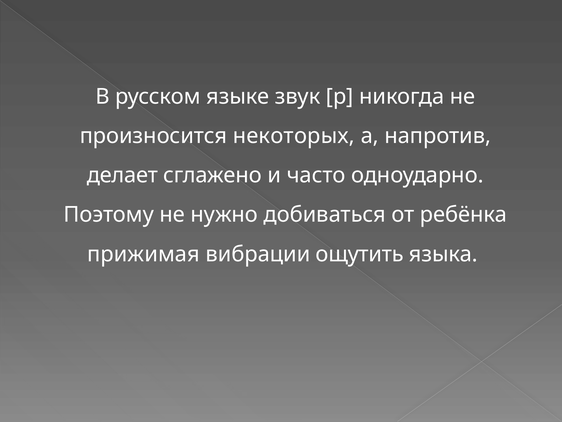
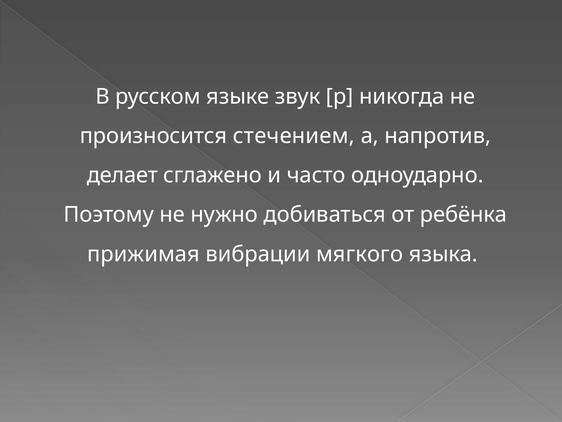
некоторых: некоторых -> стечением (294, 136)
ощутить: ощутить -> мягкого (360, 254)
